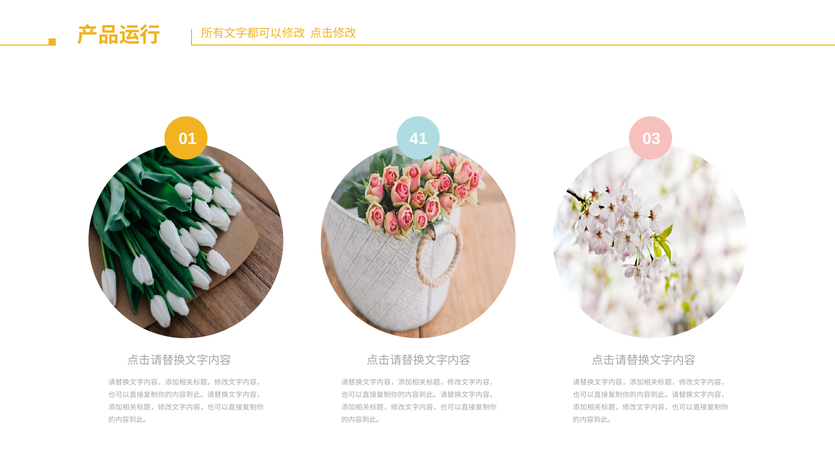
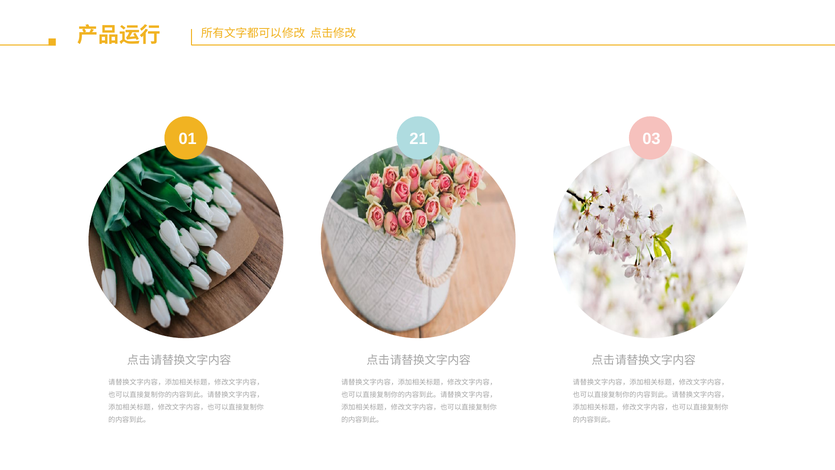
41: 41 -> 21 (419, 139)
